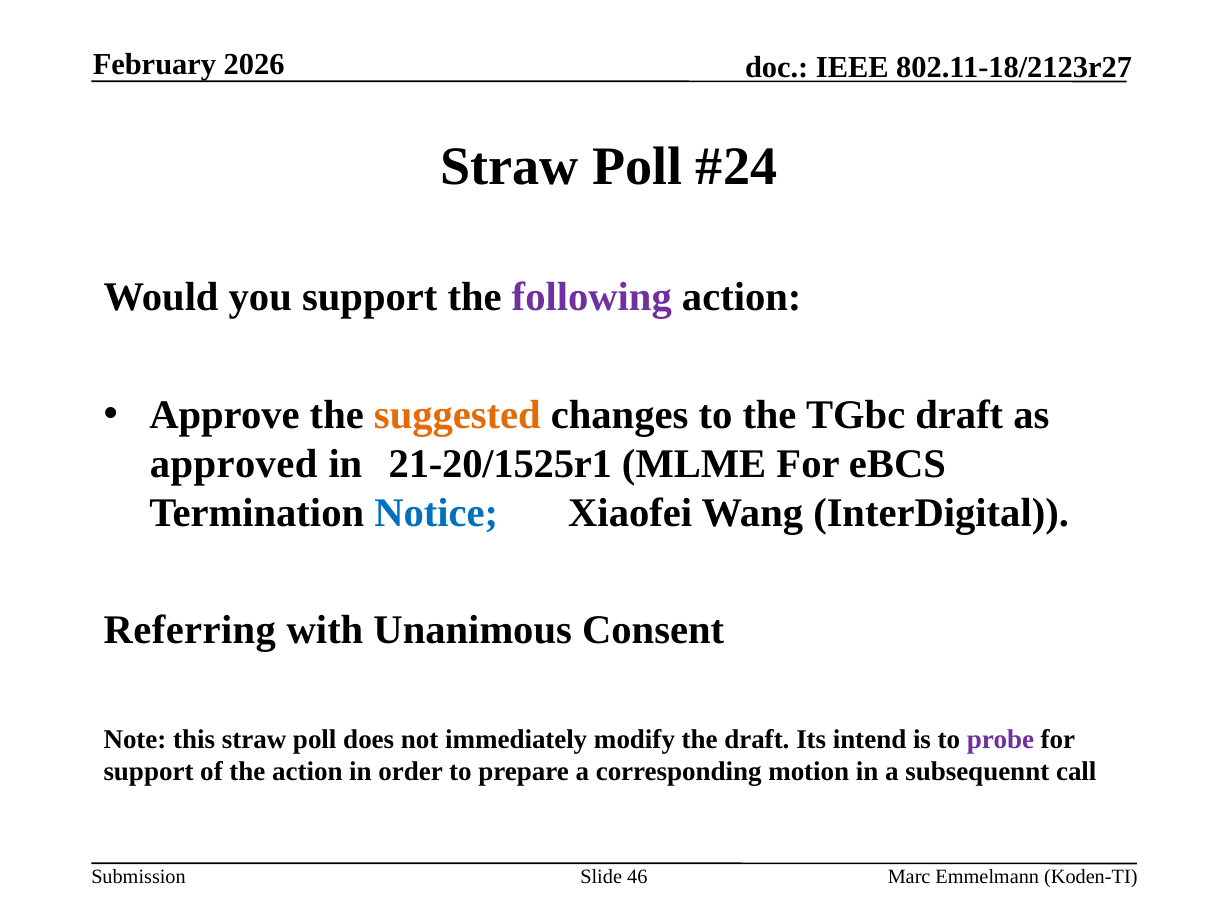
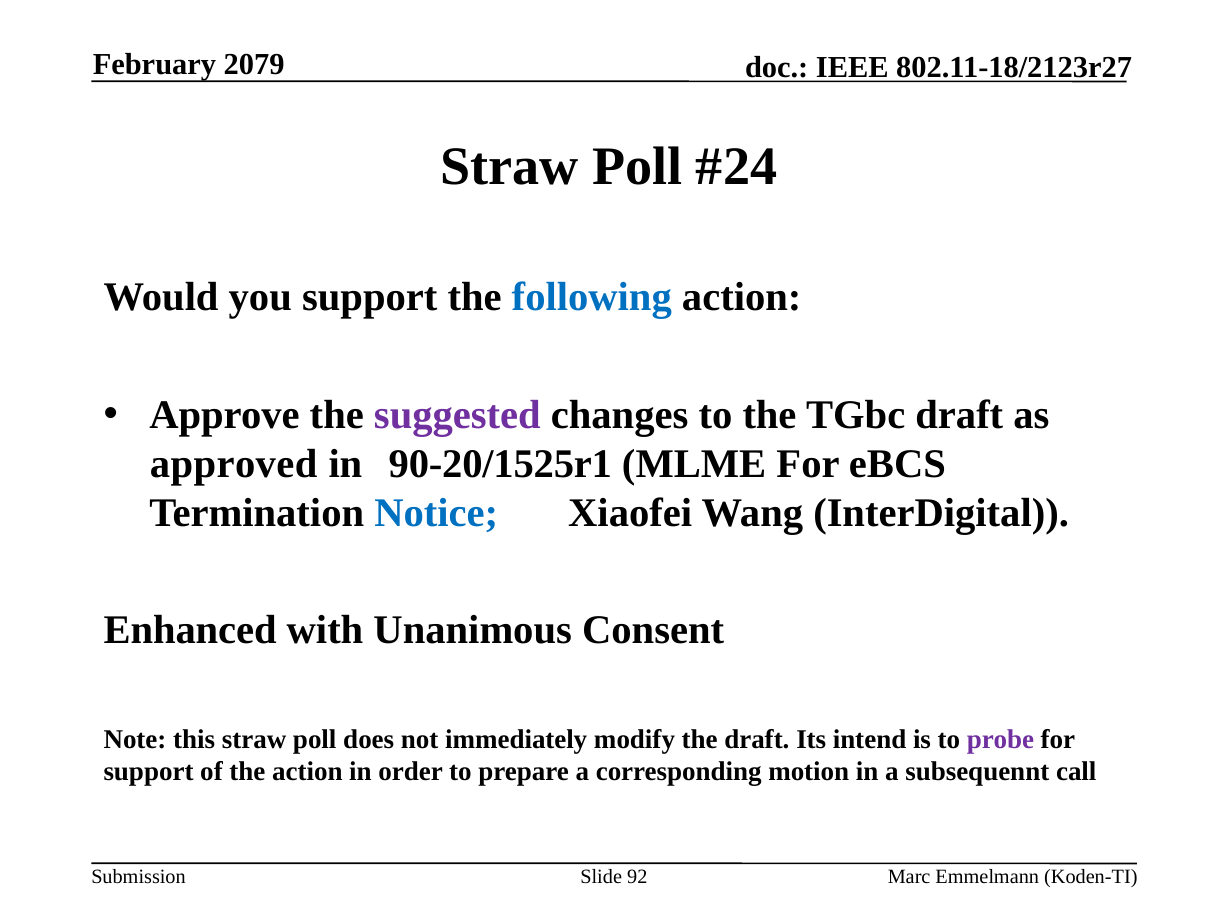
2026: 2026 -> 2079 (254, 65)
following colour: purple -> blue (592, 297)
suggested colour: orange -> purple (457, 415)
21-20/1525r1: 21-20/1525r1 -> 90-20/1525r1 (500, 464)
Referring: Referring -> Enhanced (190, 630)
46: 46 -> 92 (637, 876)
